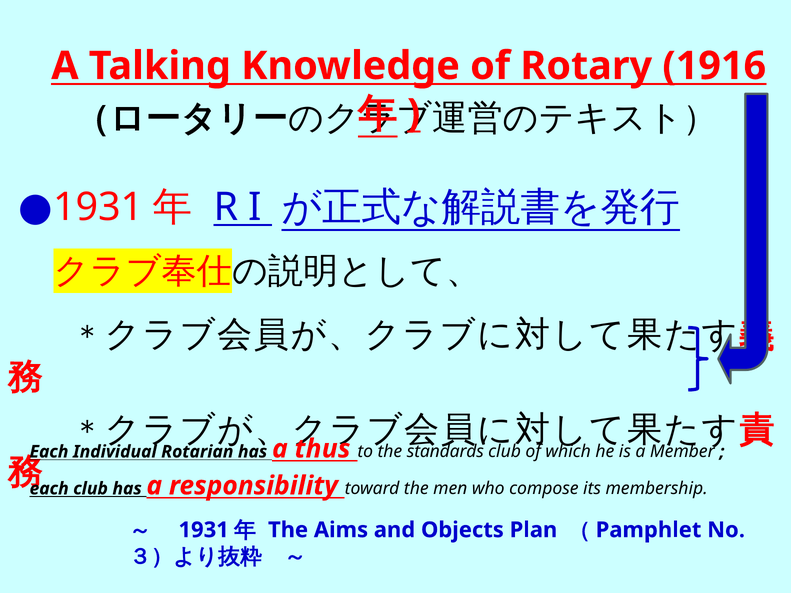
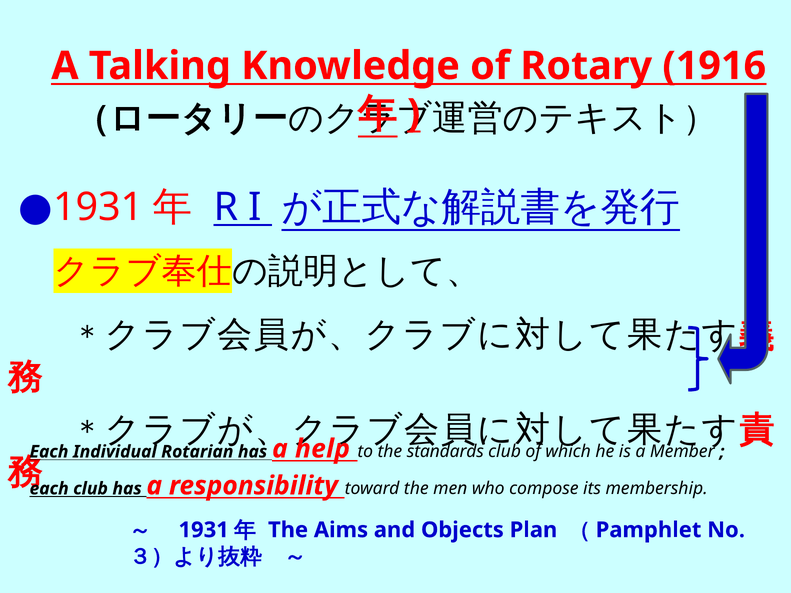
thus: thus -> help (322, 449)
